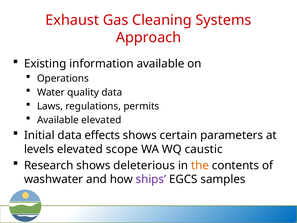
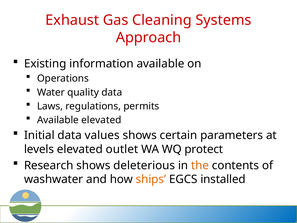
effects: effects -> values (102, 135)
scope: scope -> outlet (122, 149)
caustic: caustic -> protect (204, 149)
ships colour: purple -> orange (151, 179)
samples: samples -> installed (223, 179)
